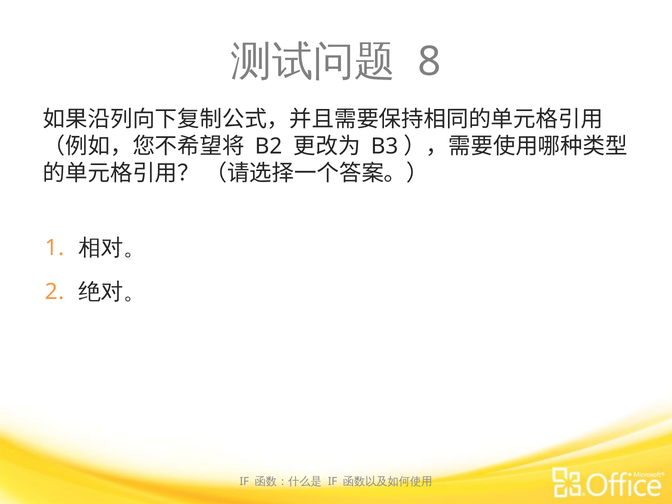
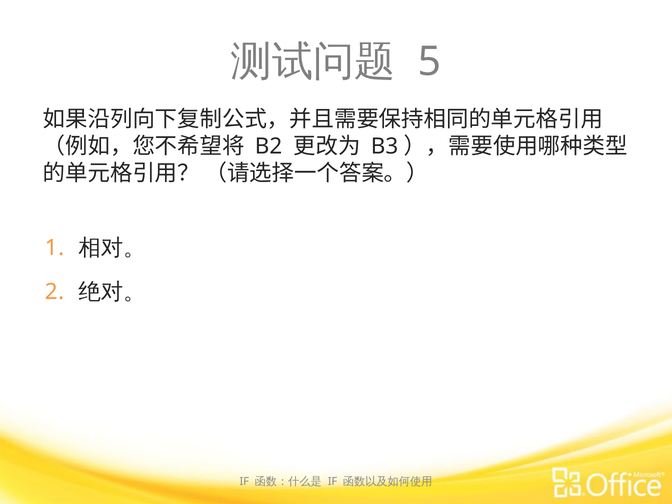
8: 8 -> 5 (429, 61)
